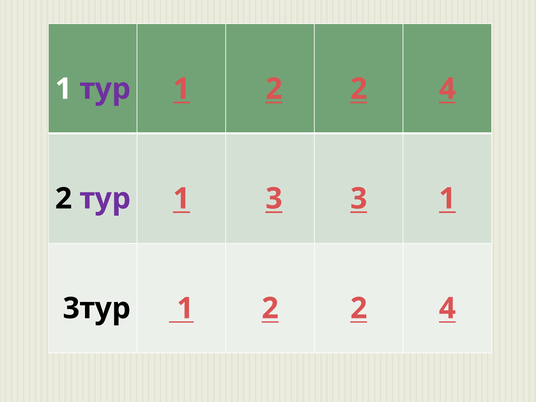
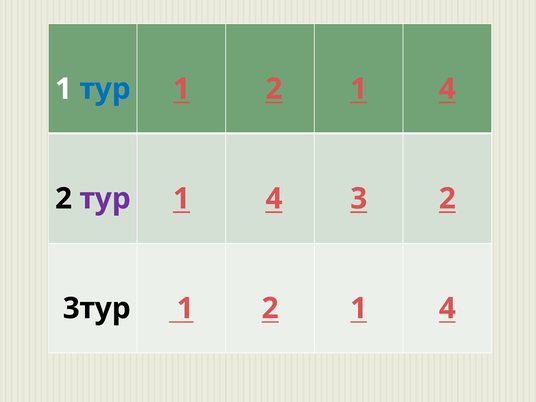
тур colour: purple -> blue (105, 89)
2: 2 -> 1 (359, 89)
3: 3 -> 4 (274, 199)
3 1: 1 -> 2 (447, 199)
3тур 1 2 2: 2 -> 1 (359, 308)
